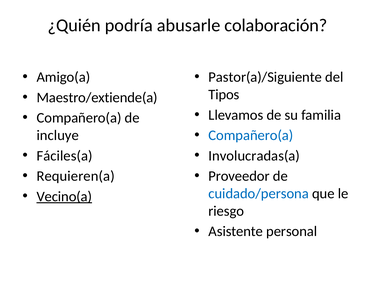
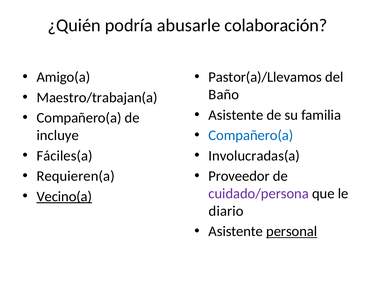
Pastor(a)/Siguiente: Pastor(a)/Siguiente -> Pastor(a)/Llevamos (265, 77)
Tipos: Tipos -> Baño (224, 95)
Maestro/extiende(a: Maestro/extiende(a -> Maestro/trabajan(a (97, 98)
Llevamos: Llevamos -> Asistente (236, 115)
cuidado/persona colour: blue -> purple (259, 194)
riesgo: riesgo -> diario (226, 211)
personal underline: none -> present (292, 232)
